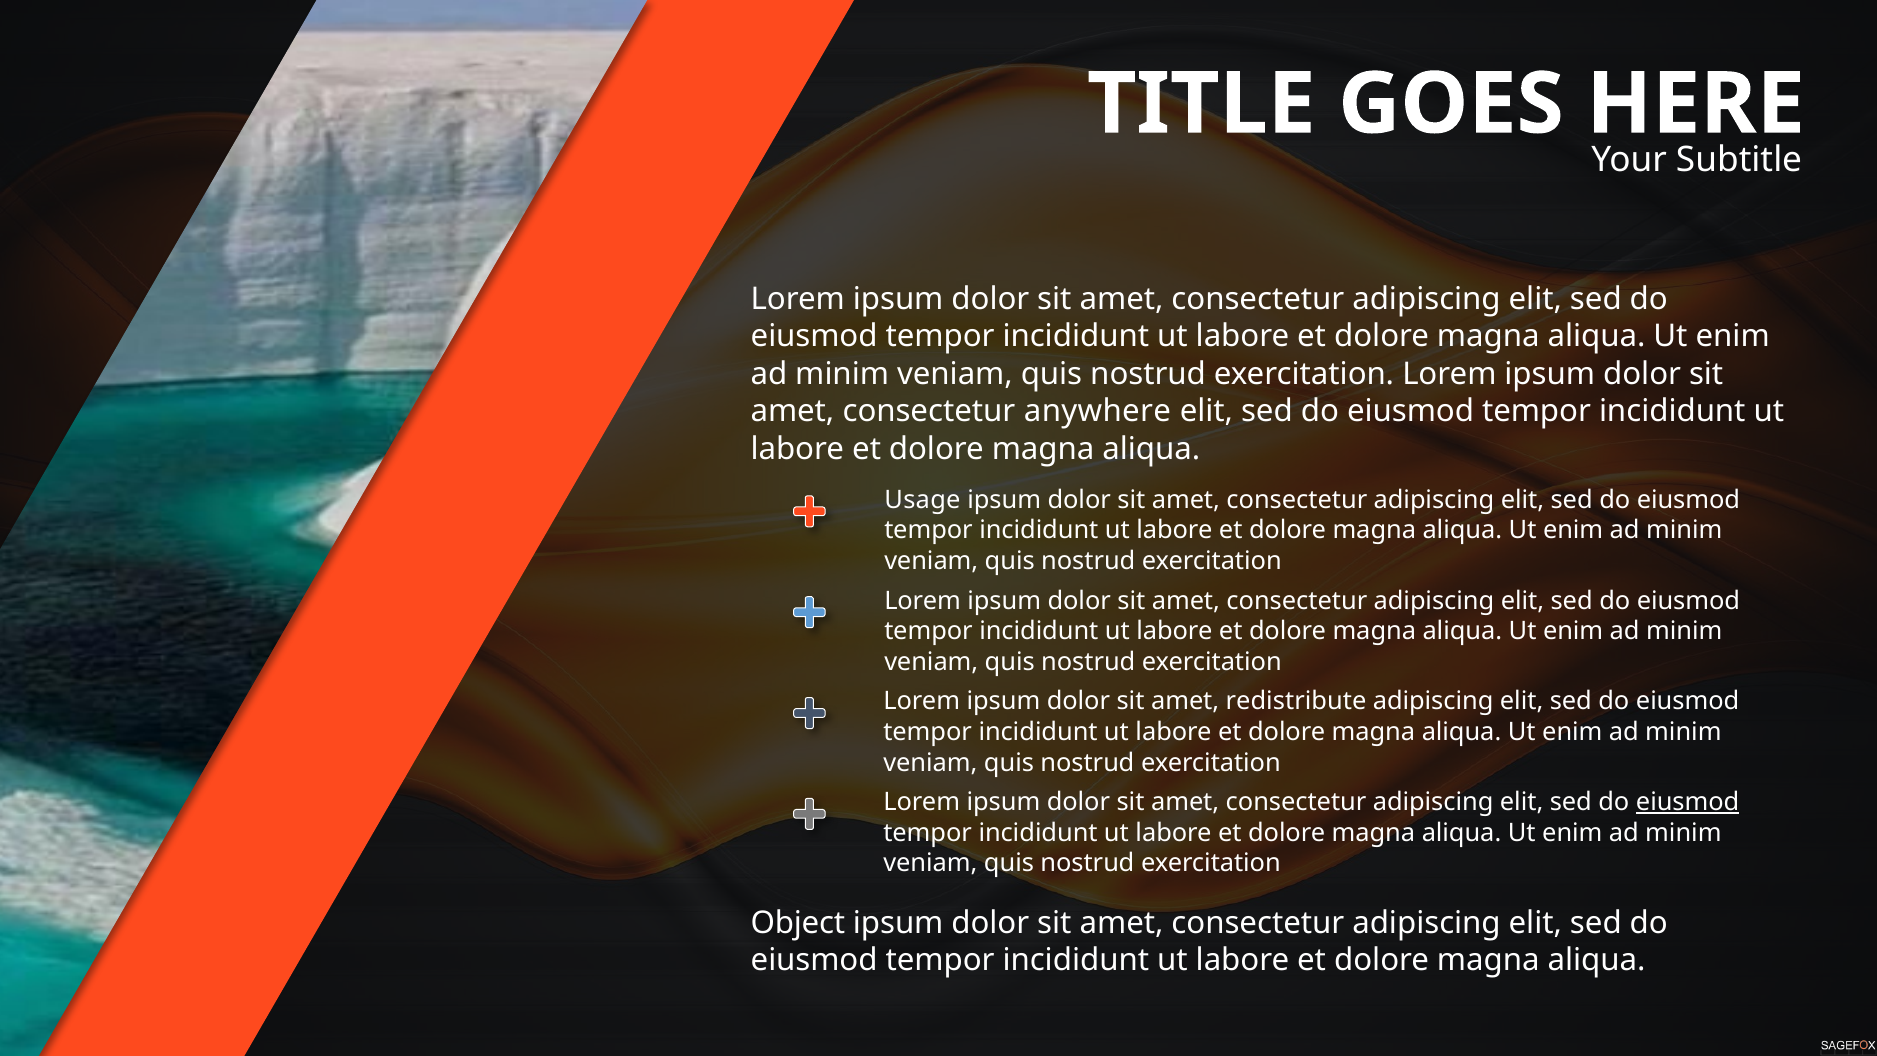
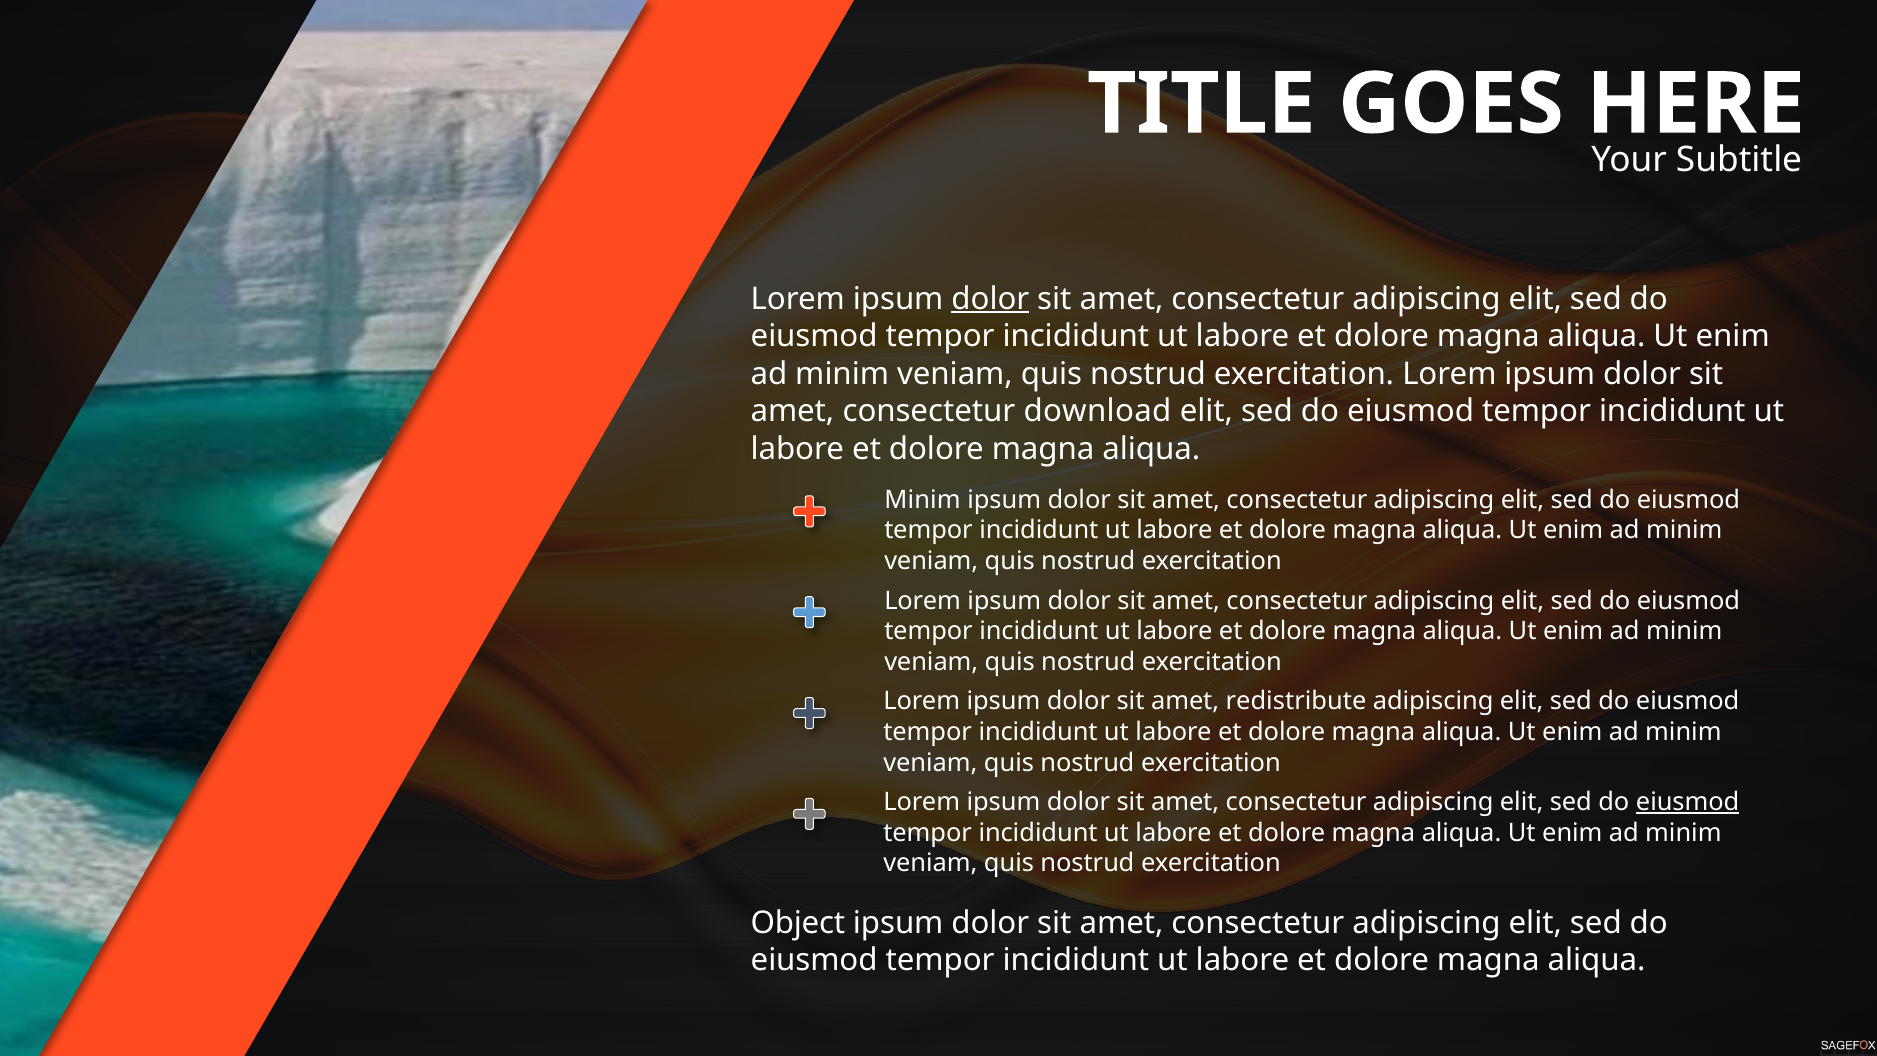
dolor underline: none -> present (990, 299)
anywhere: anywhere -> download (1097, 411)
Usage: Usage -> Minim (922, 500)
